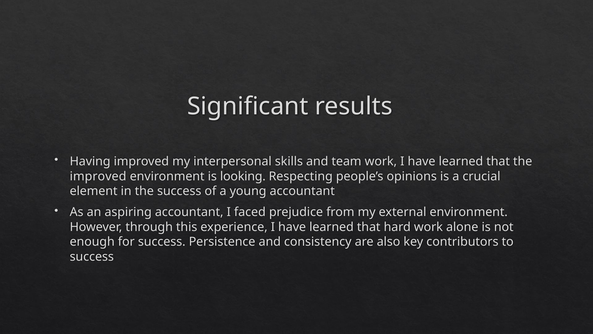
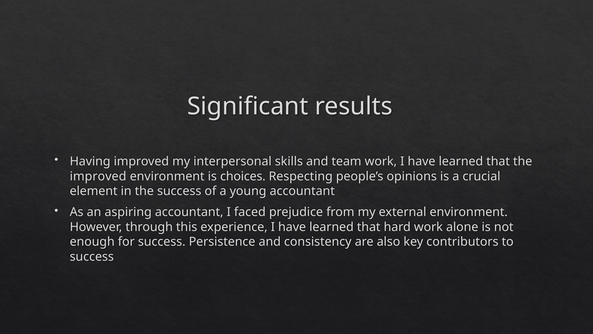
looking: looking -> choices (243, 176)
